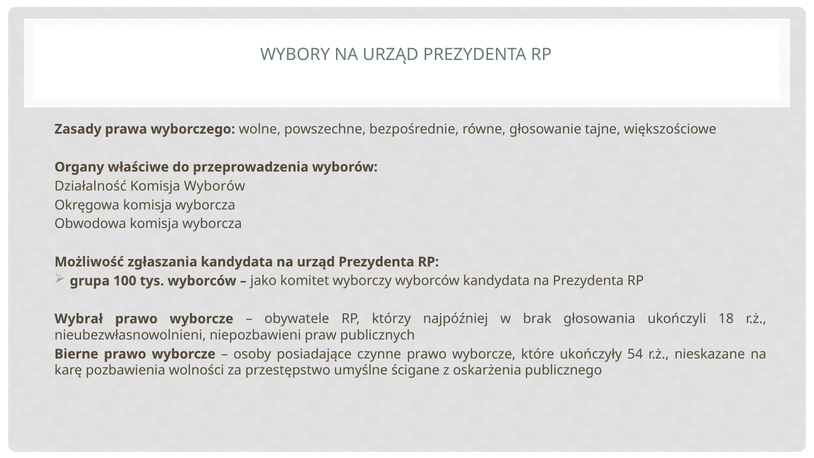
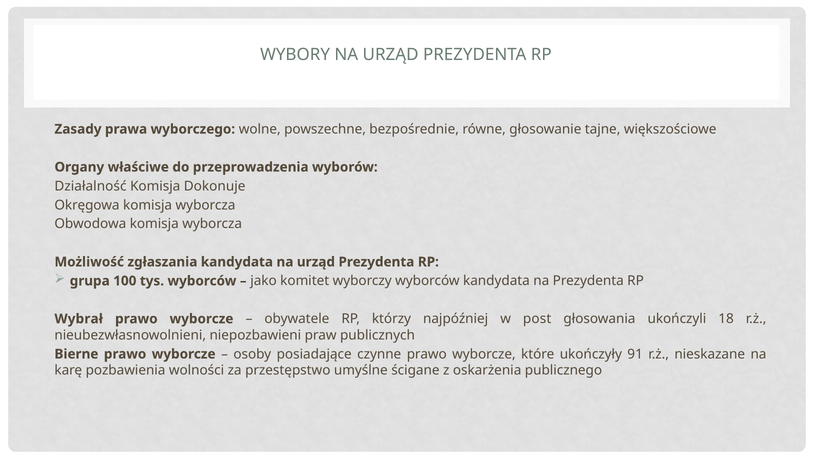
Komisja Wyborów: Wyborów -> Dokonuje (215, 186)
brak: brak -> post (537, 319)
54: 54 -> 91 (635, 354)
